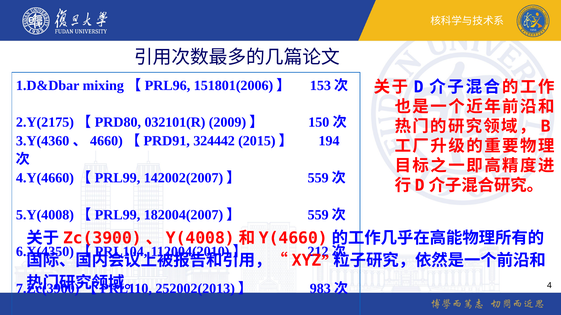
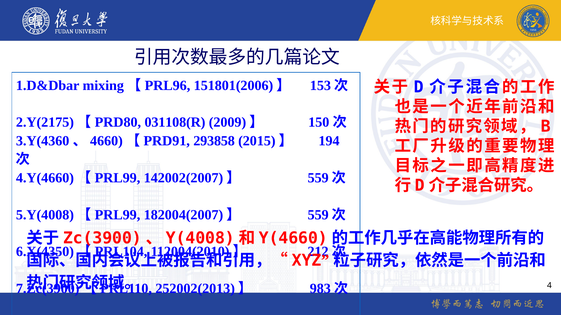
032101(R: 032101(R -> 031108(R (175, 123)
324442: 324442 -> 293858 (214, 141)
